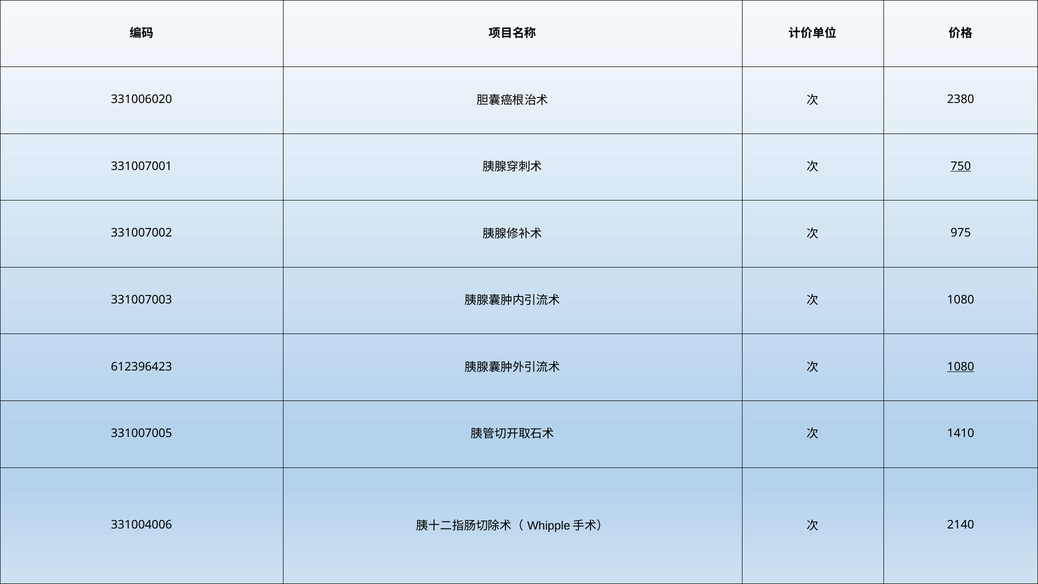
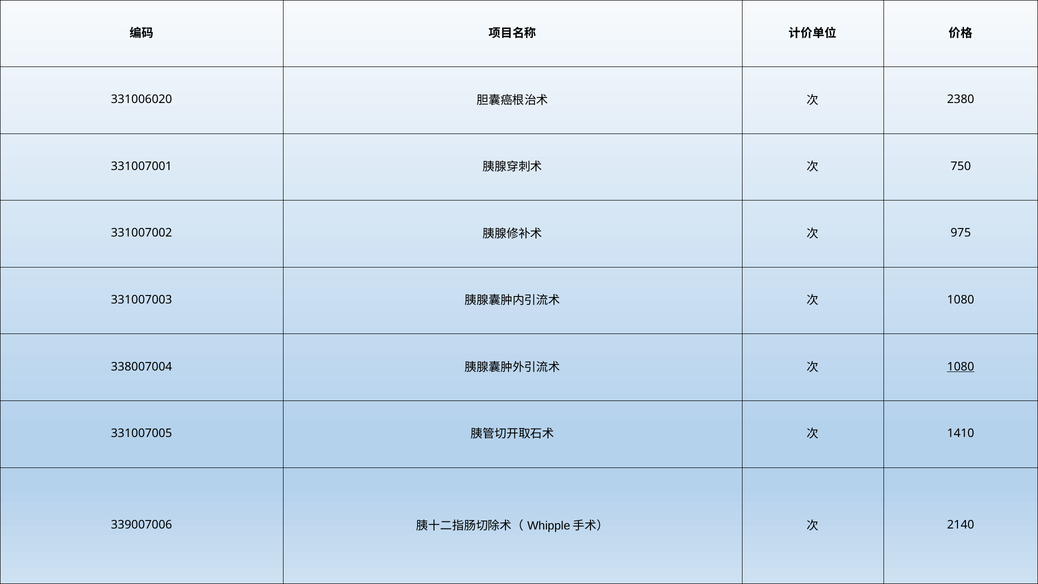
750 underline: present -> none (961, 166)
612396423: 612396423 -> 338007004 (142, 367)
331004006: 331004006 -> 339007006 (142, 525)
